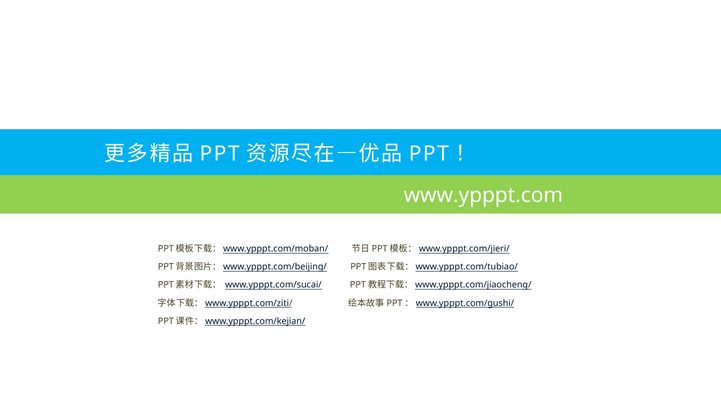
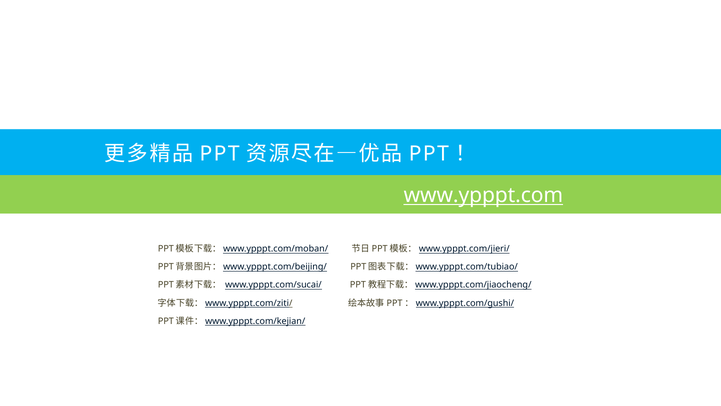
www.ypppt.com underline: none -> present (483, 195)
